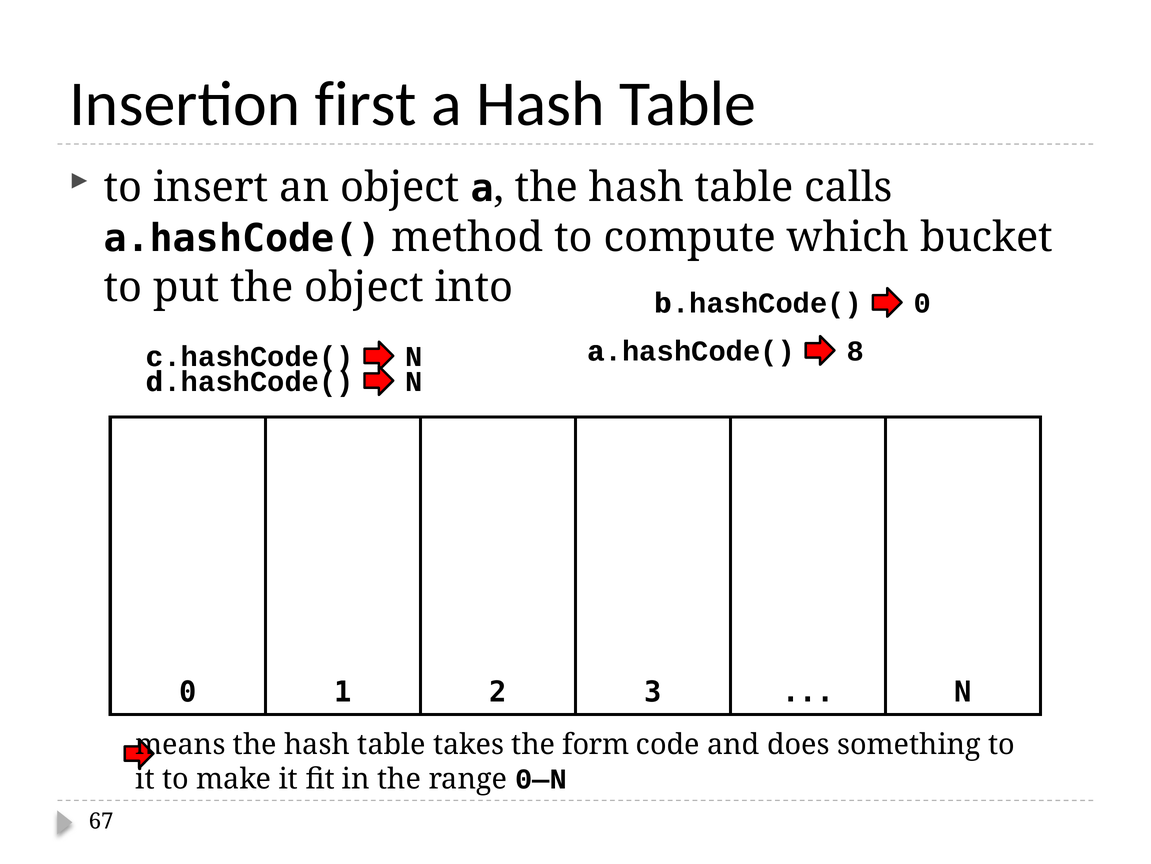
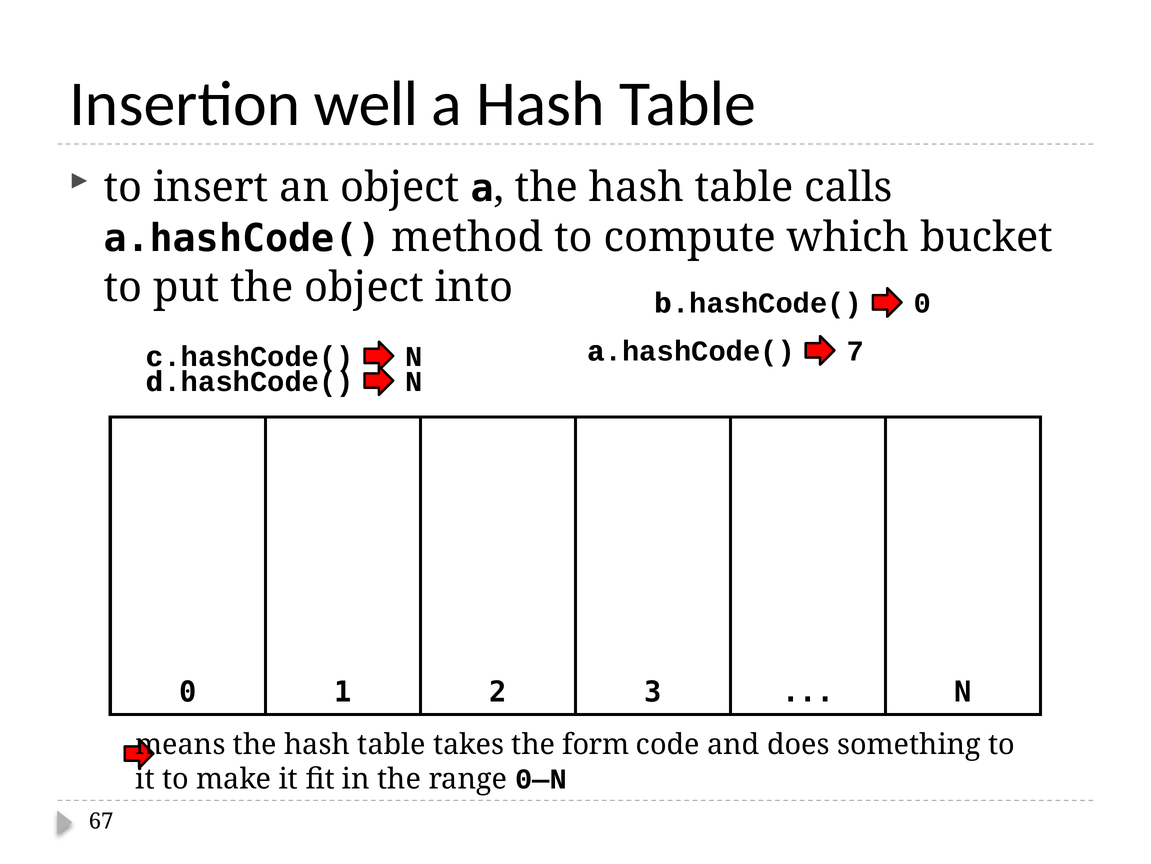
first: first -> well (366, 104)
8: 8 -> 7 (855, 351)
